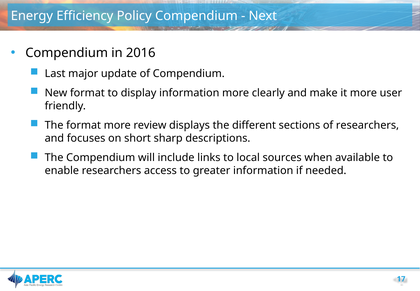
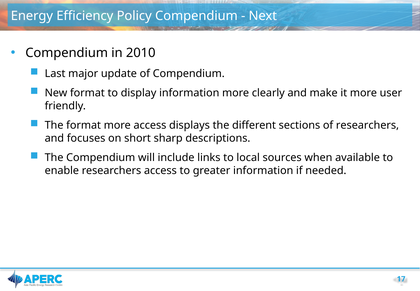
2016: 2016 -> 2010 (141, 53)
more review: review -> access (150, 125)
